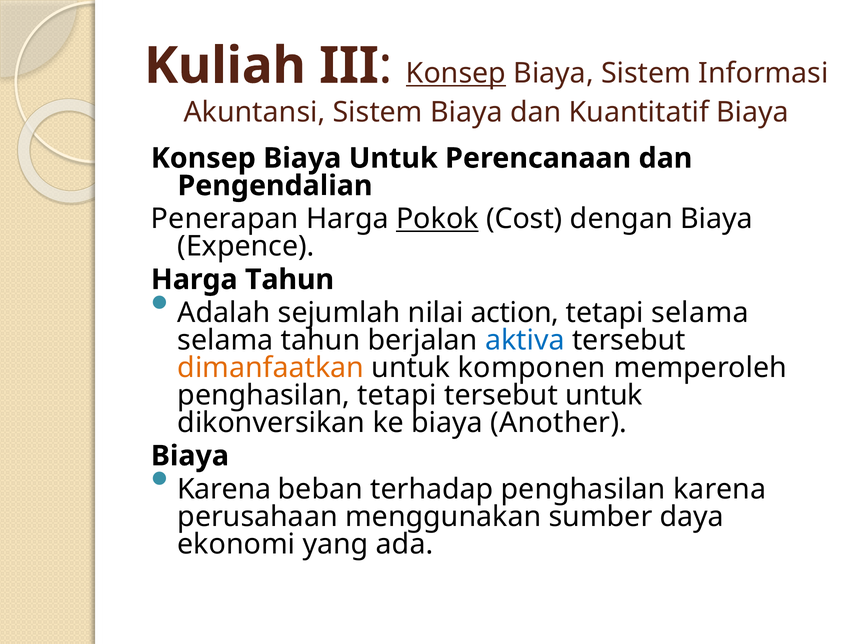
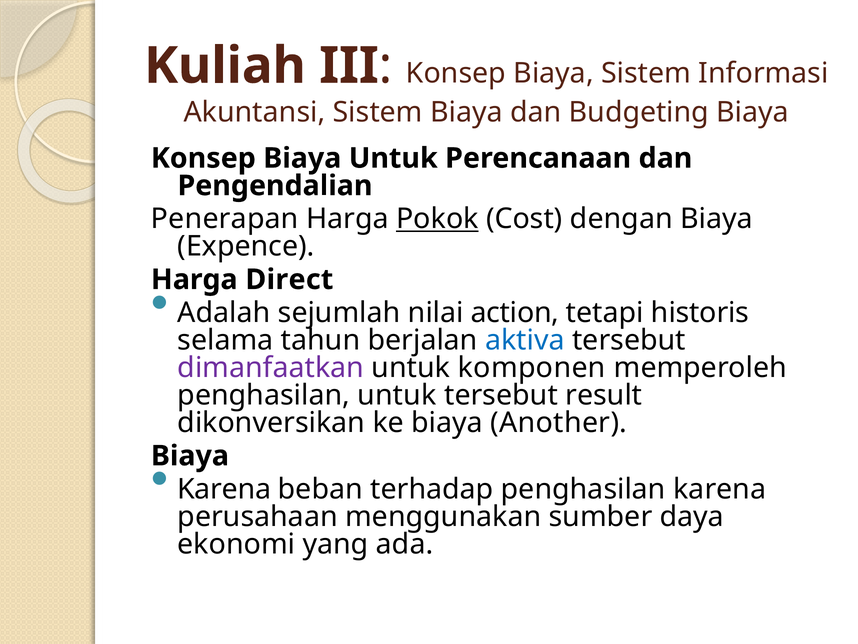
Konsep underline: present -> none (456, 73)
Kuantitatif: Kuantitatif -> Budgeting (639, 112)
Tahun: Tahun -> Direct (289, 279)
tetapi selama: selama -> historis (700, 313)
dimanfaatkan colour: orange -> purple (271, 367)
penghasilan tetapi: tetapi -> untuk (397, 395)
tersebut untuk: untuk -> result (604, 395)
